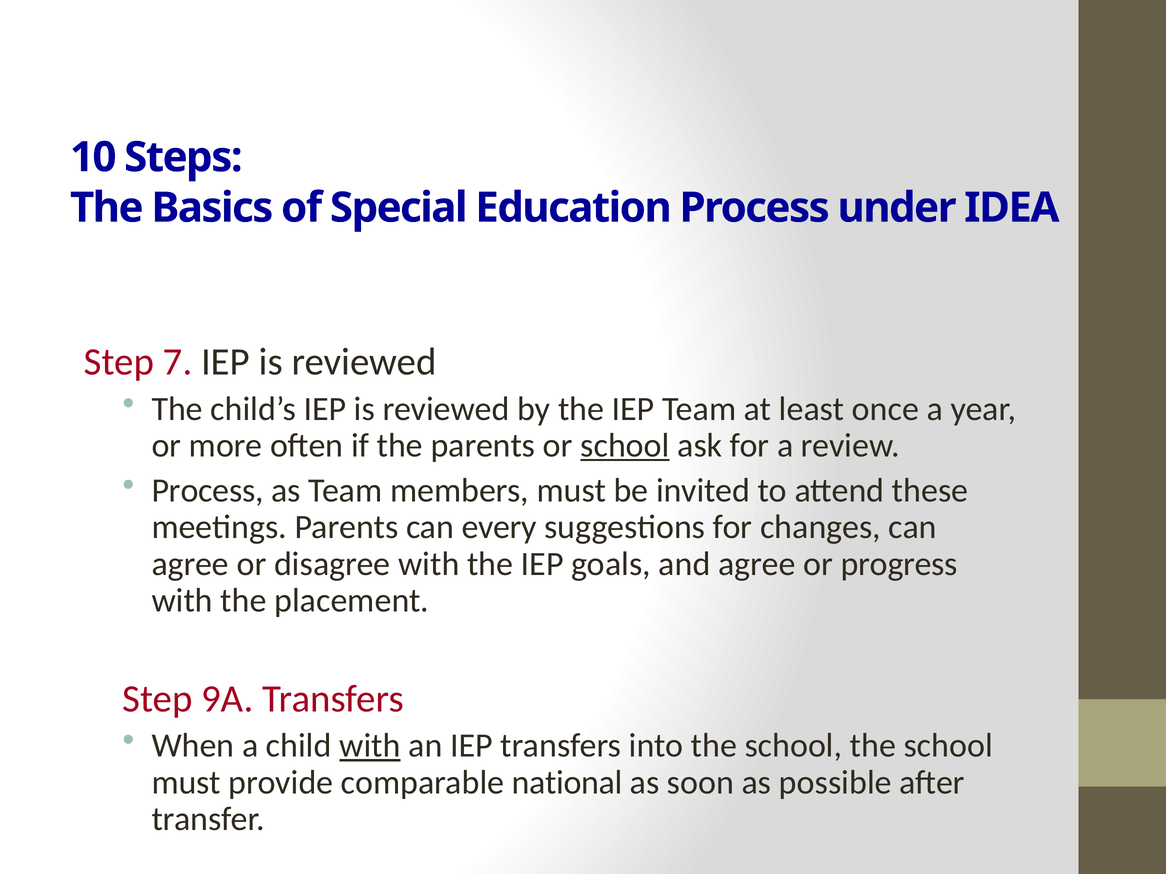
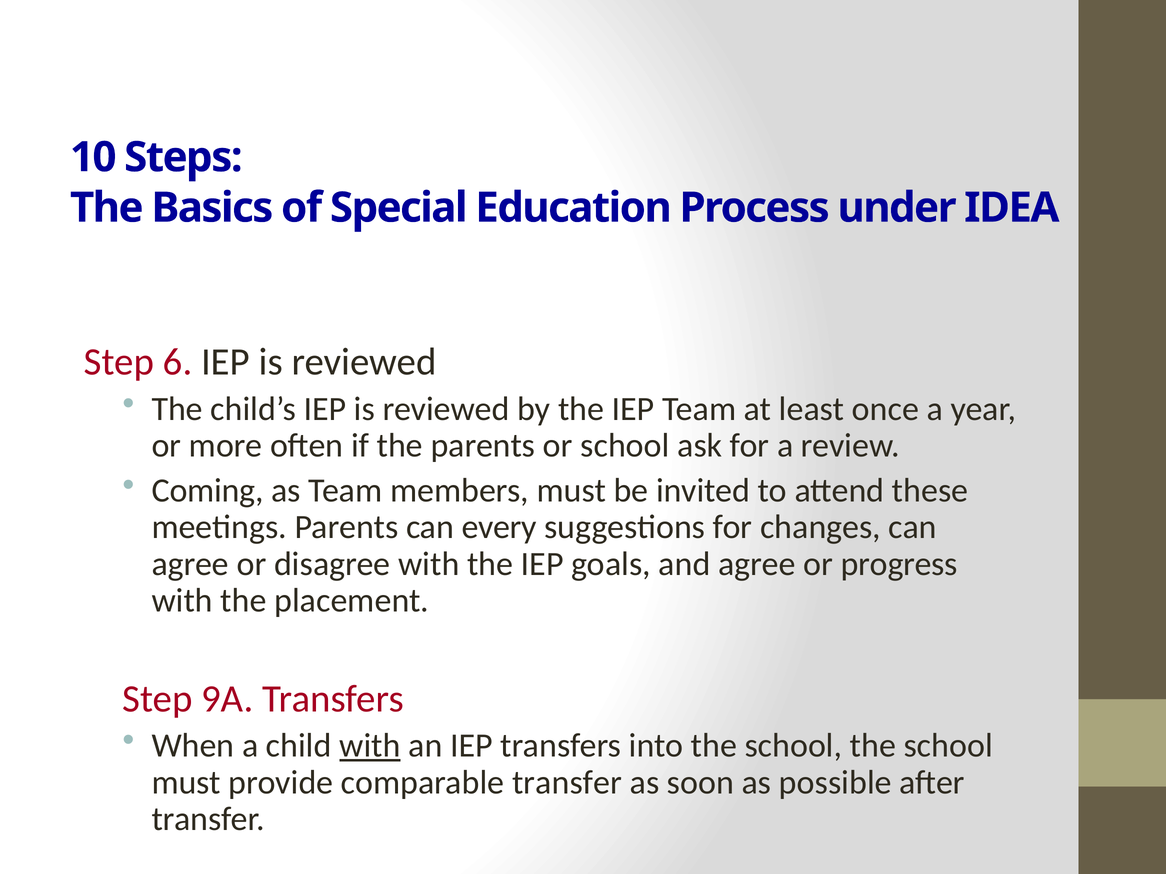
7: 7 -> 6 (178, 362)
school underline: present -> none (625, 446)
Process: Process -> Coming (208, 491)
comparable national: national -> transfer (567, 783)
